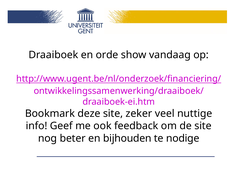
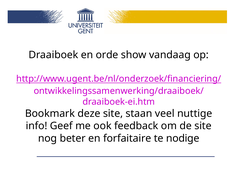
zeker: zeker -> staan (139, 114)
bijhouden: bijhouden -> forfaitaire (127, 138)
